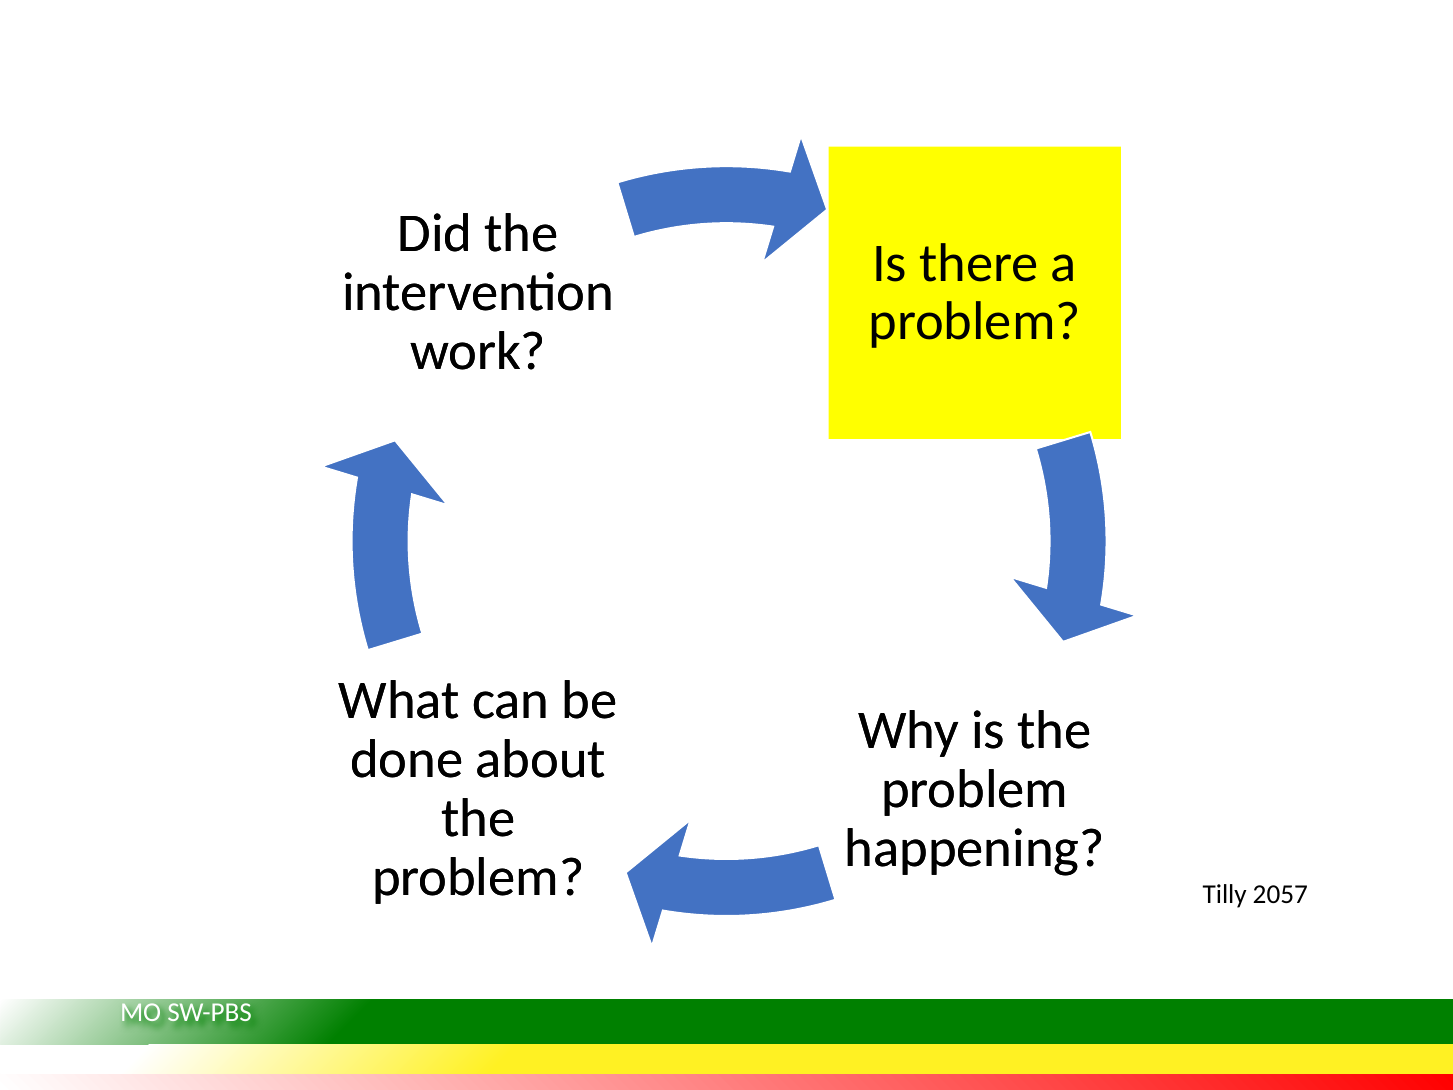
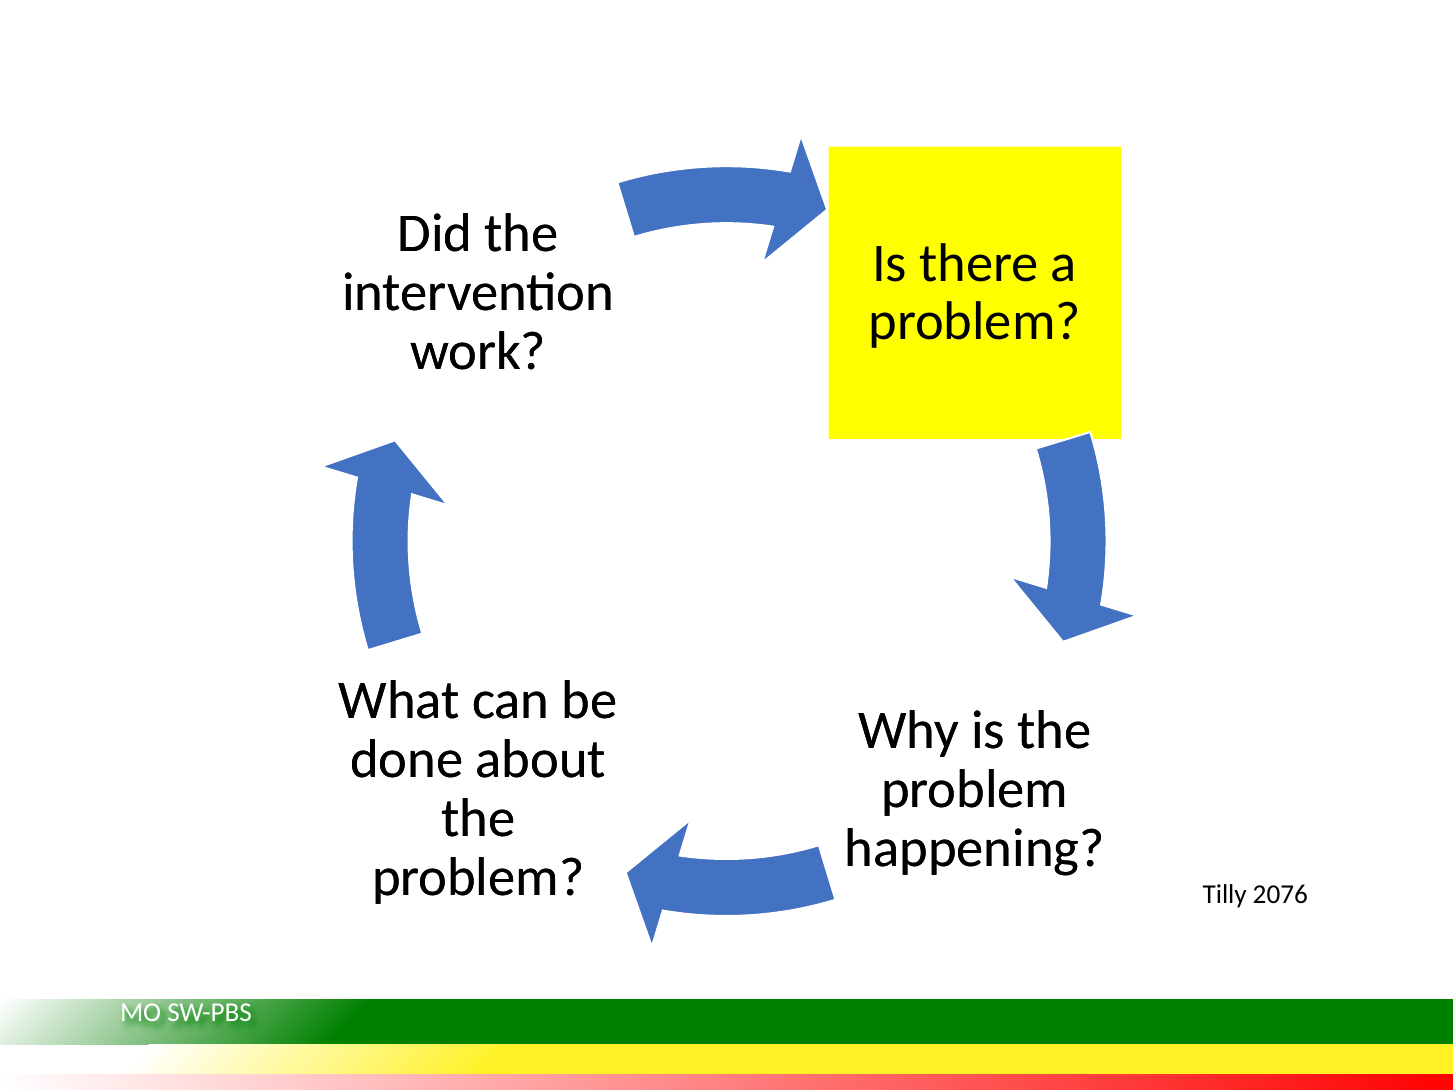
2057: 2057 -> 2076 (1280, 894)
